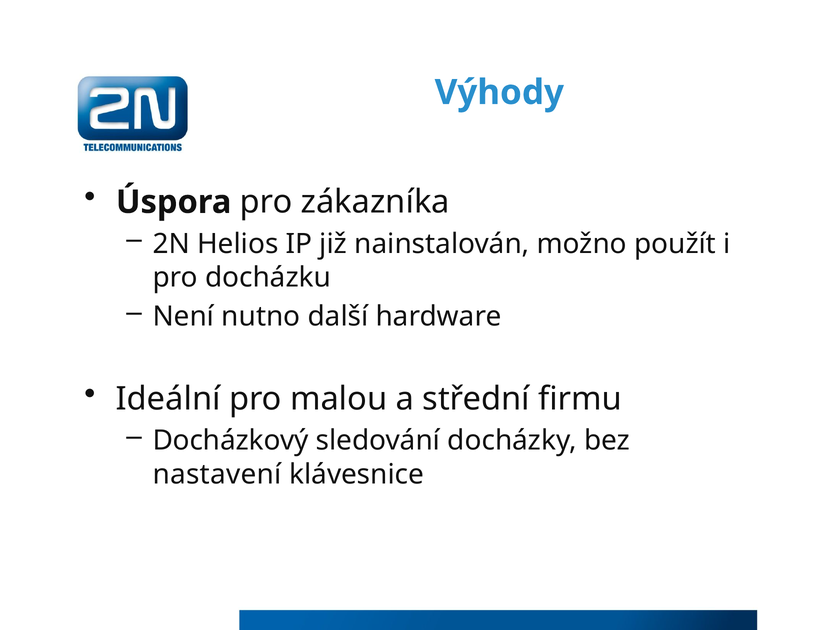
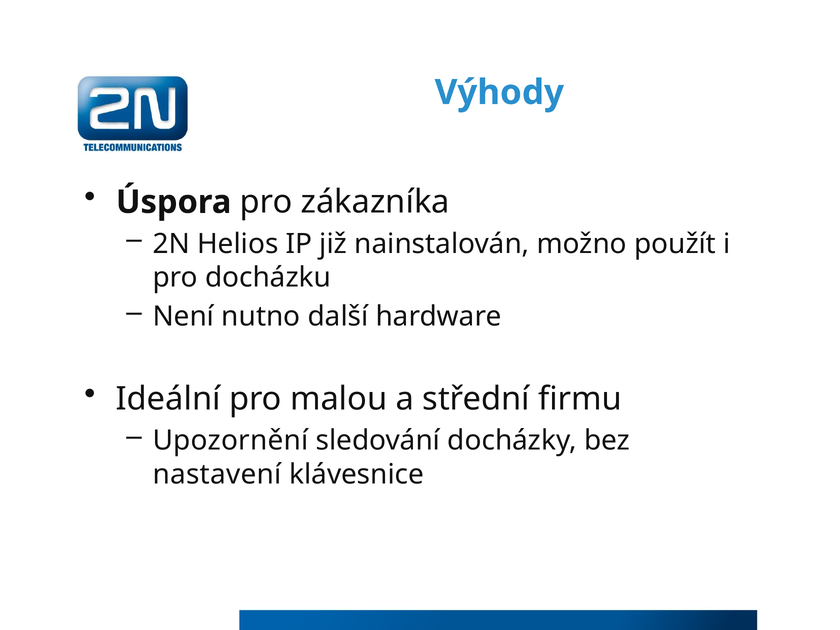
Docházkový: Docházkový -> Upozornění (230, 441)
